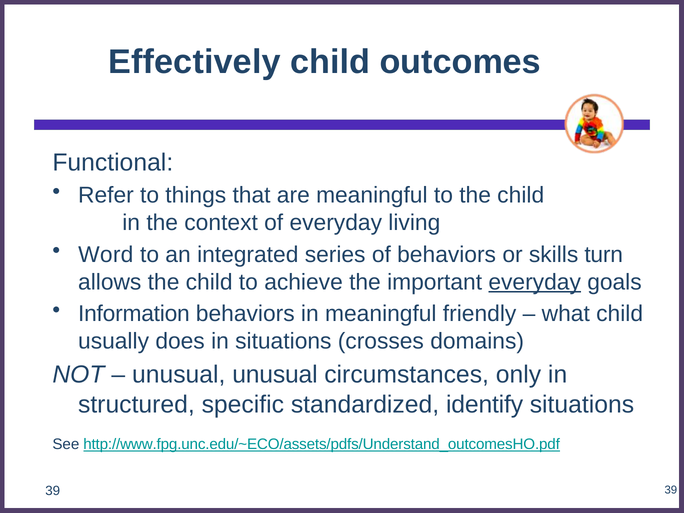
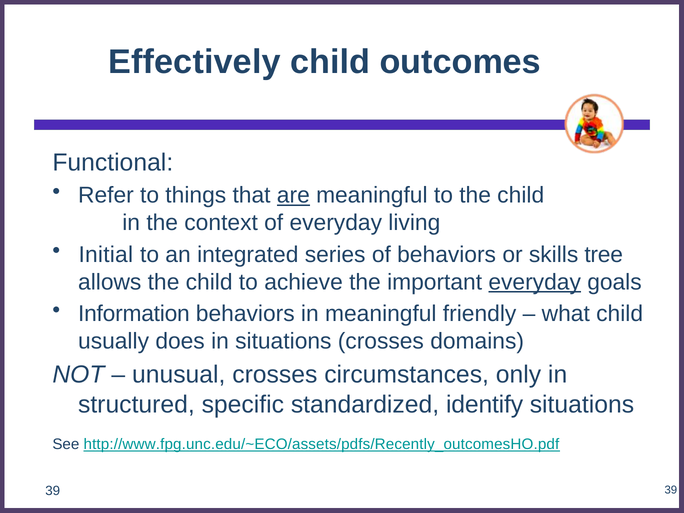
are underline: none -> present (293, 195)
Word: Word -> Initial (106, 255)
turn: turn -> tree (604, 255)
unusual unusual: unusual -> crosses (275, 375)
http://www.fpg.unc.edu/~ECO/assets/pdfs/Understand_outcomesHO.pdf: http://www.fpg.unc.edu/~ECO/assets/pdfs/Understand_outcomesHO.pdf -> http://www.fpg.unc.edu/~ECO/assets/pdfs/Recently_outcomesHO.pdf (321, 444)
